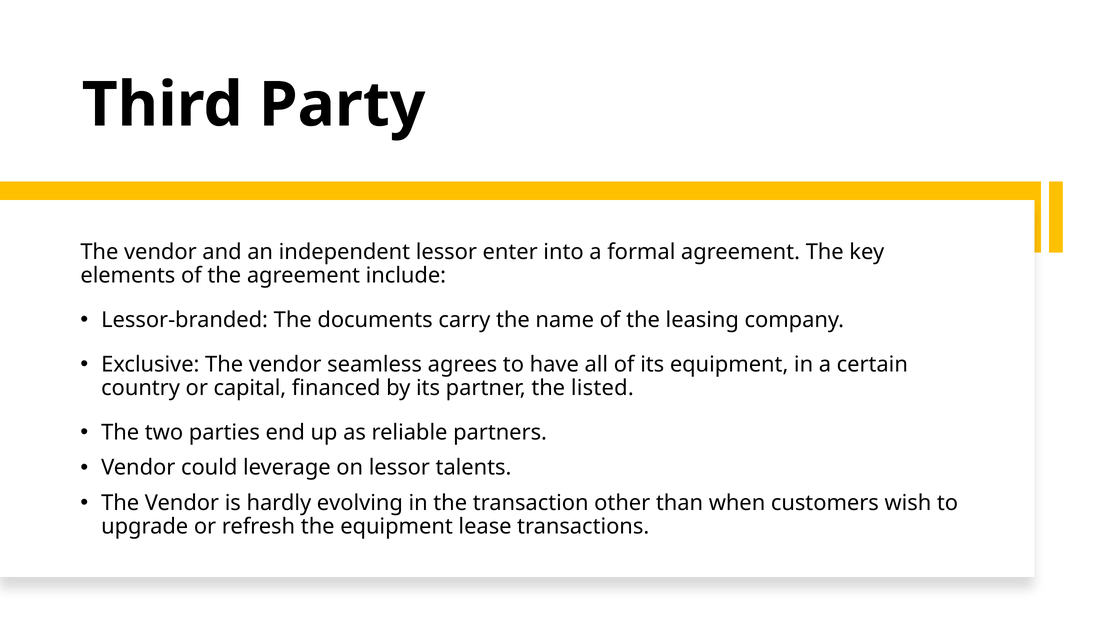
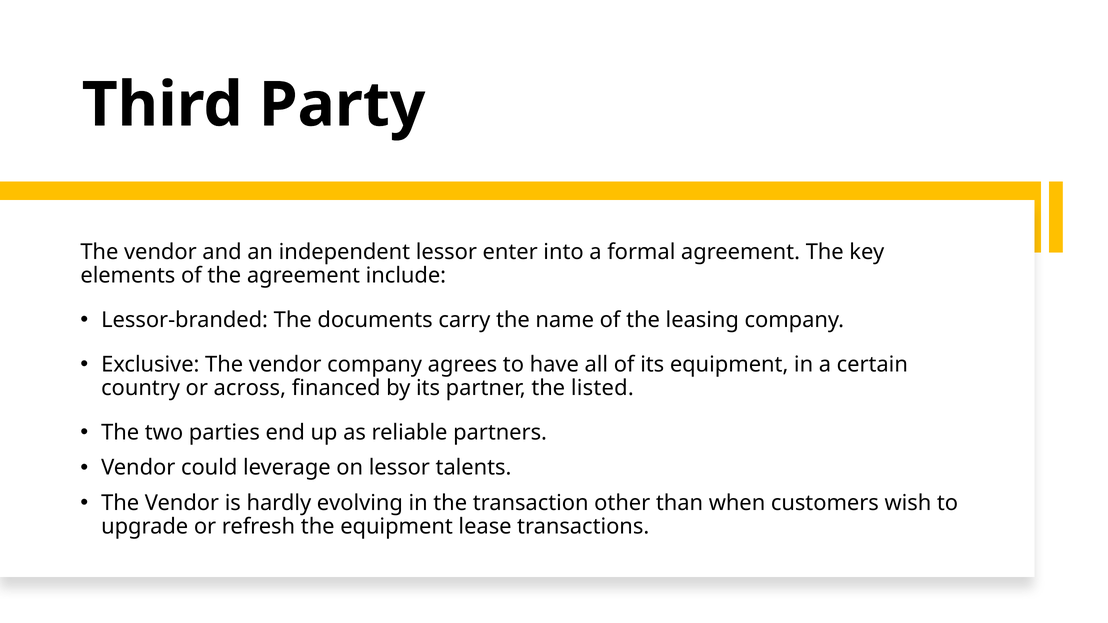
vendor seamless: seamless -> company (375, 365)
capital: capital -> across (250, 388)
